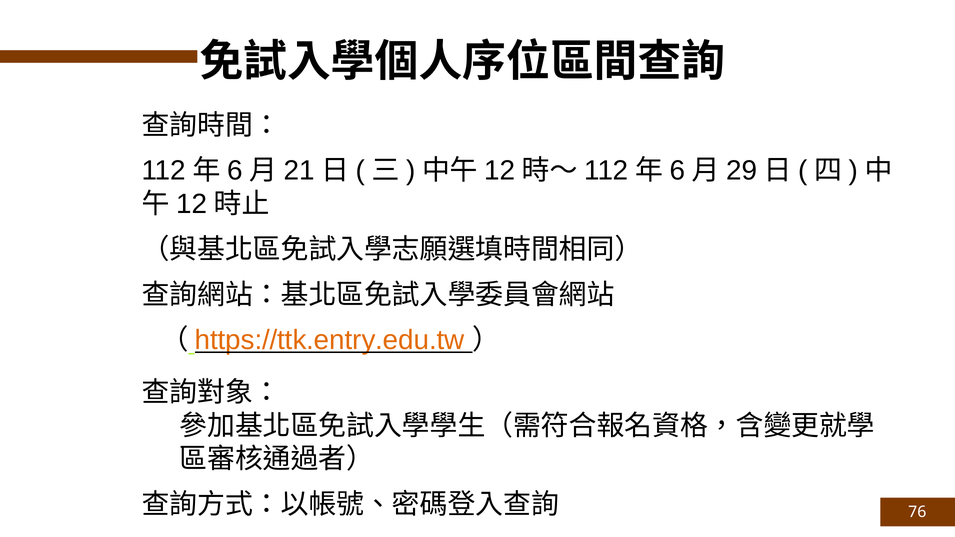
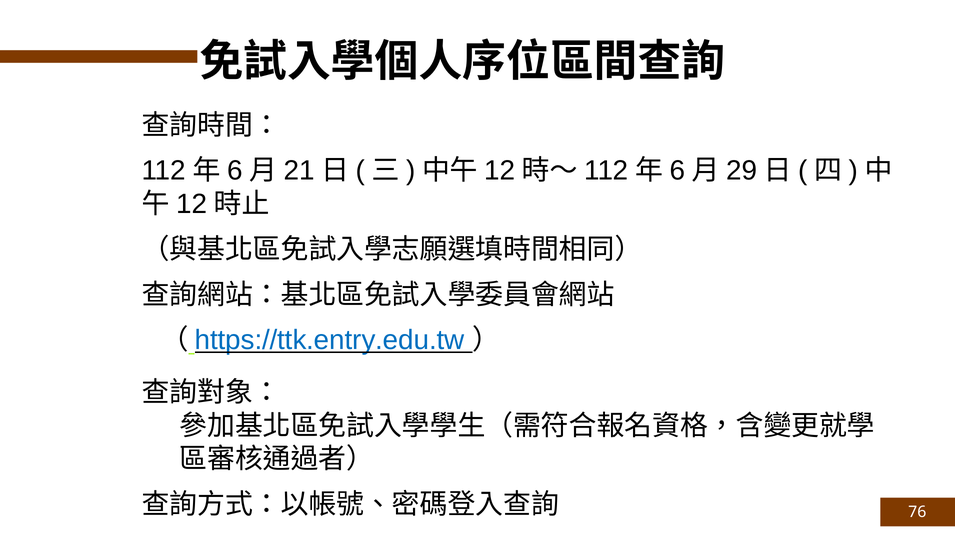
https://ttk.entry.edu.tw colour: orange -> blue (330, 340)
